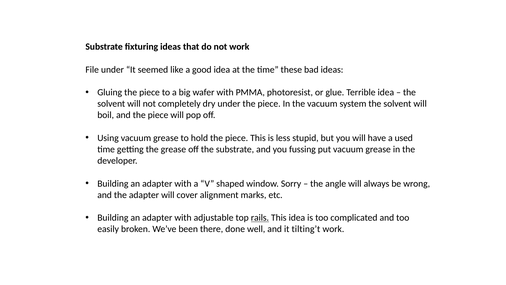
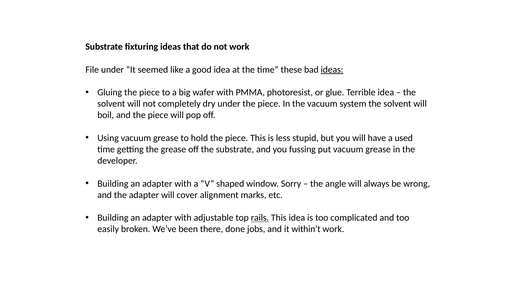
ideas underline: none -> present (332, 69)
well: well -> jobs (256, 229)
tilting’t: tilting’t -> within’t (306, 229)
